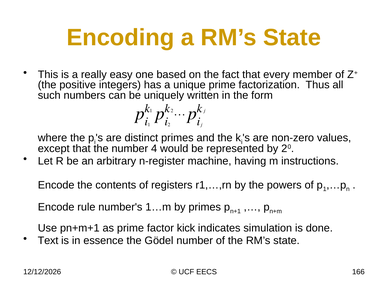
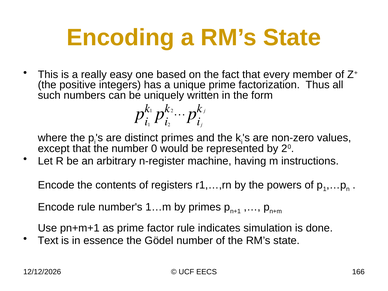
4: 4 -> 0 (154, 148)
factor kick: kick -> rule (186, 228)
